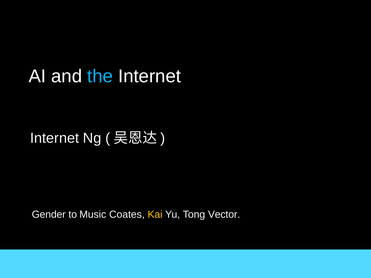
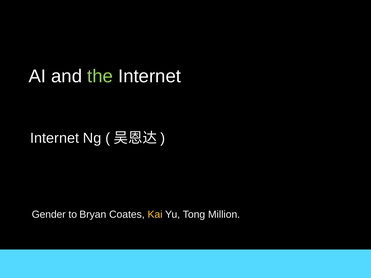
the colour: light blue -> light green (100, 76)
Music: Music -> Bryan (93, 215)
Vector: Vector -> Million (224, 215)
